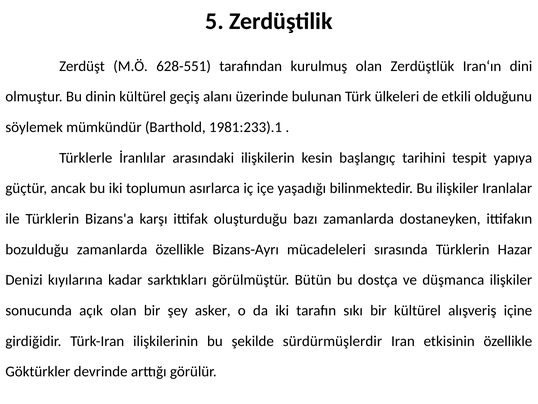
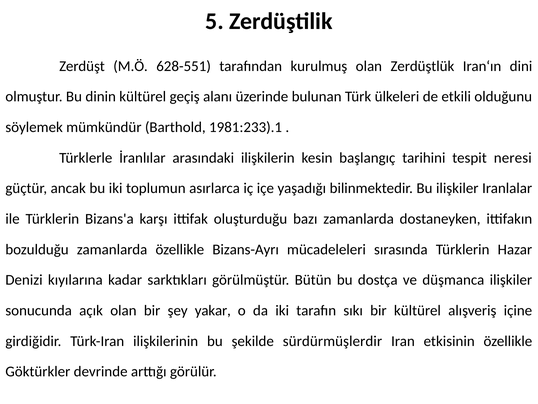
yapıya: yapıya -> neresi (513, 158)
asker: asker -> yakar (213, 310)
